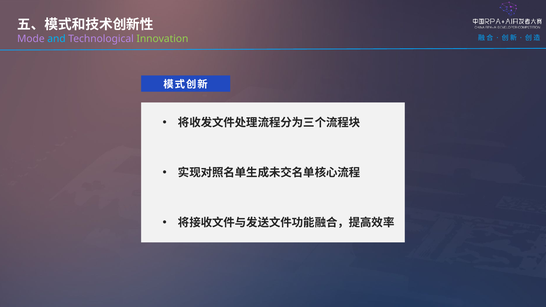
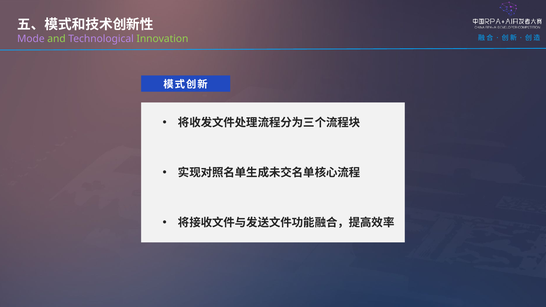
and colour: light blue -> light green (56, 39)
